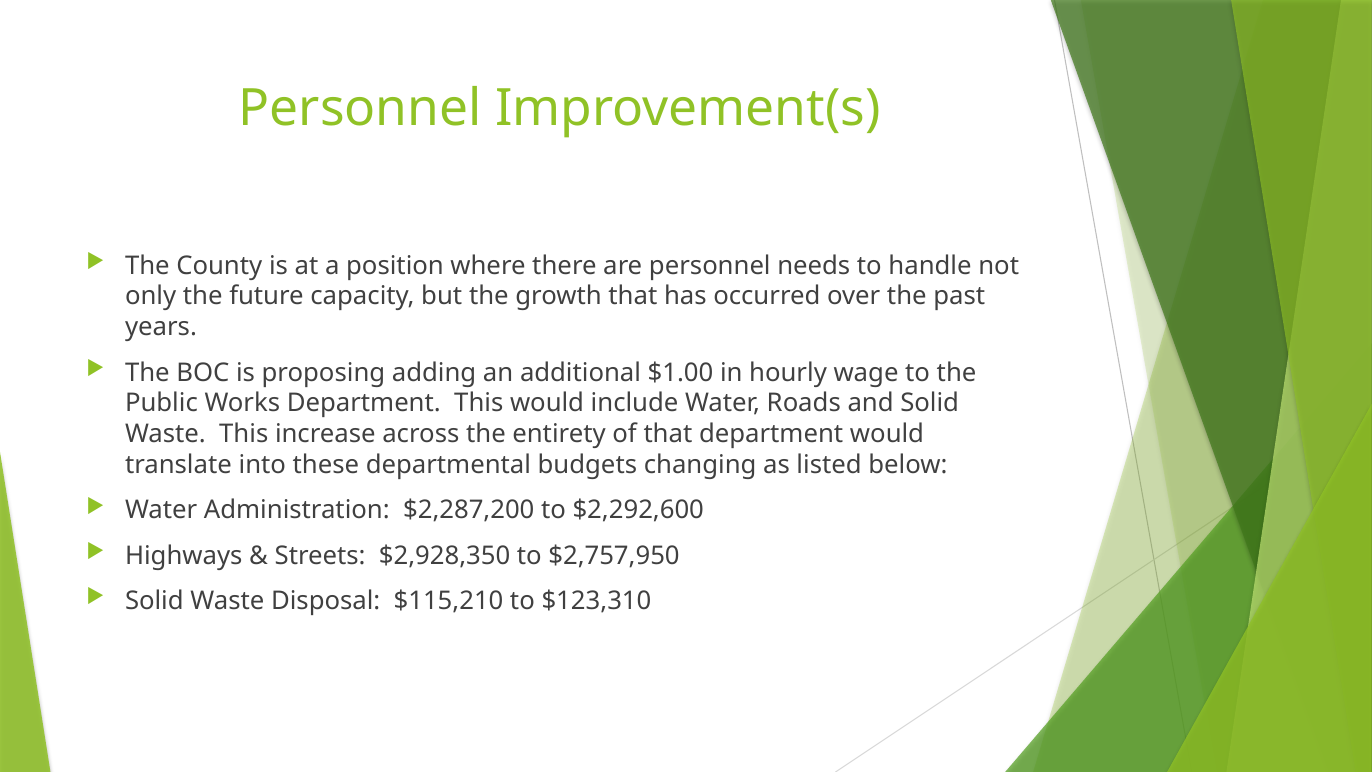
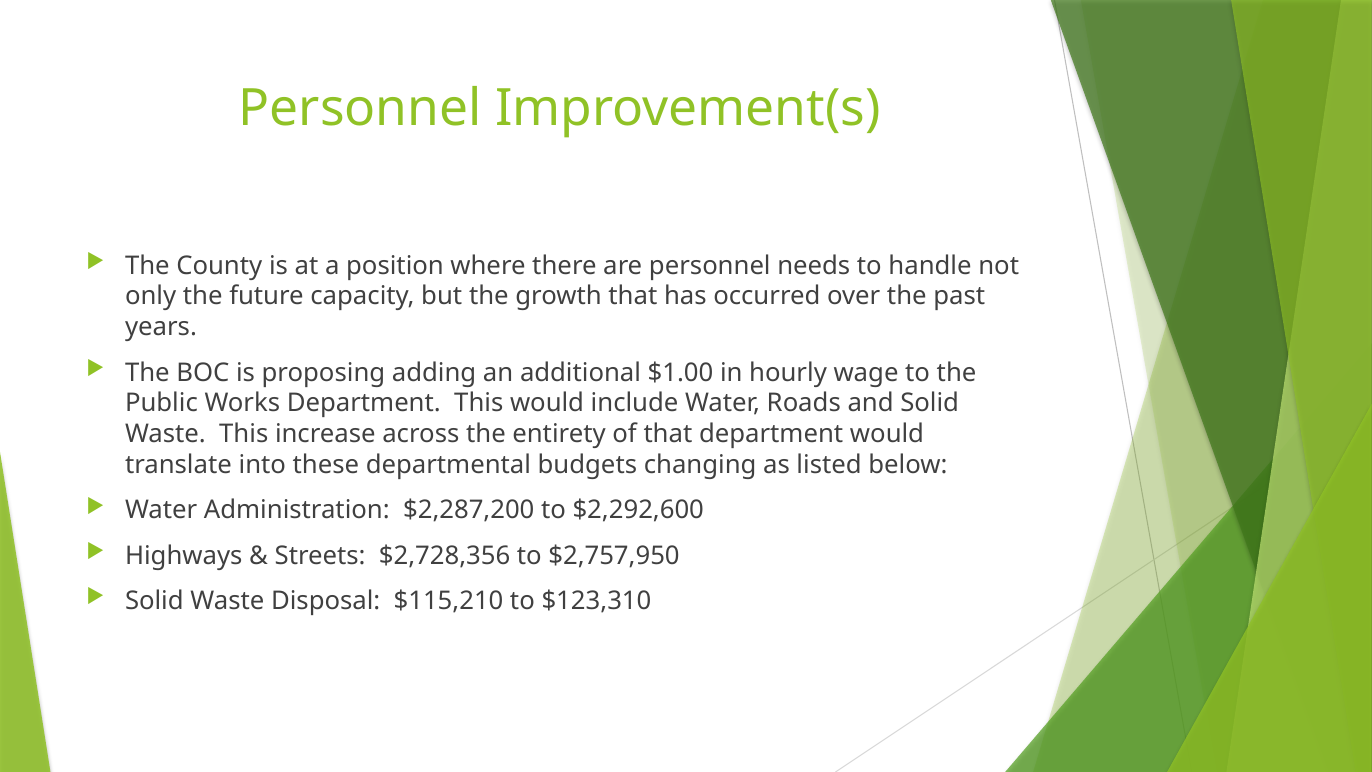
$2,928,350: $2,928,350 -> $2,728,356 (445, 555)
